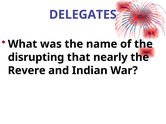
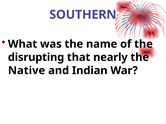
DELEGATES: DELEGATES -> SOUTHERN (83, 15)
Revere: Revere -> Native (27, 71)
